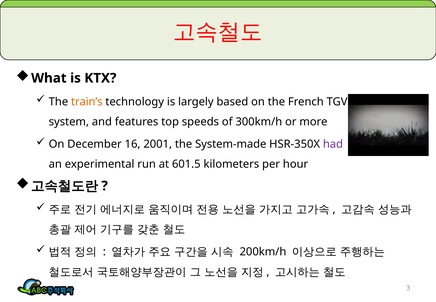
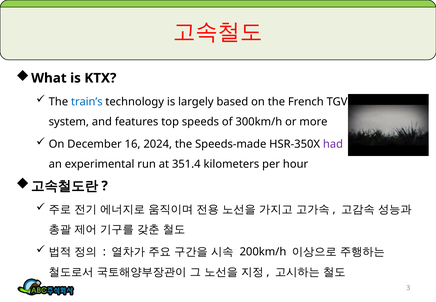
train’s colour: orange -> blue (87, 102)
2001: 2001 -> 2024 (158, 144)
System-made: System-made -> Speeds-made (231, 144)
601.5: 601.5 -> 351.4 (186, 164)
